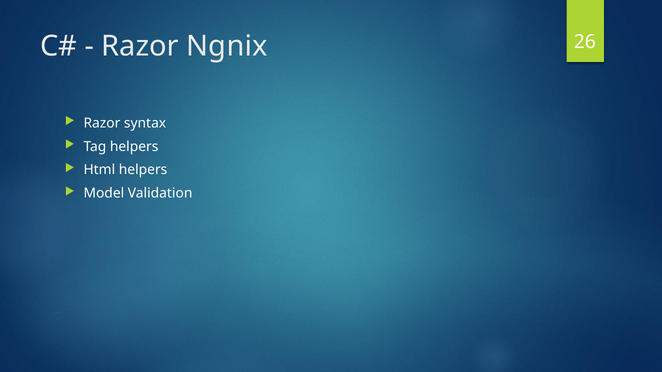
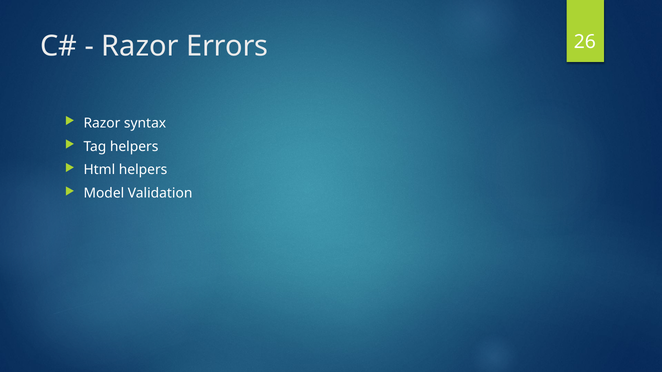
Ngnix: Ngnix -> Errors (227, 46)
